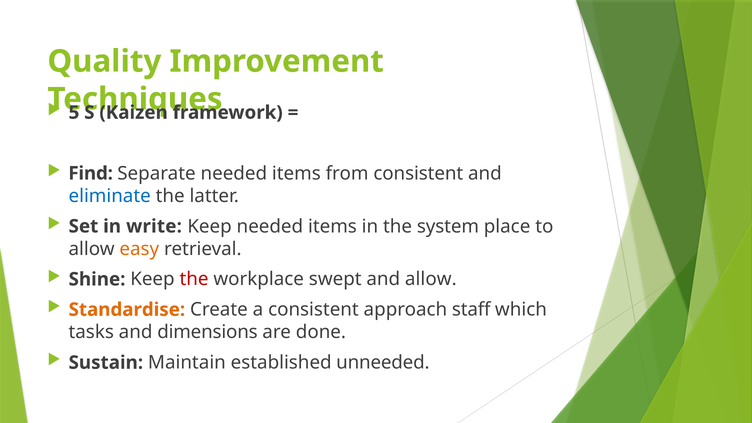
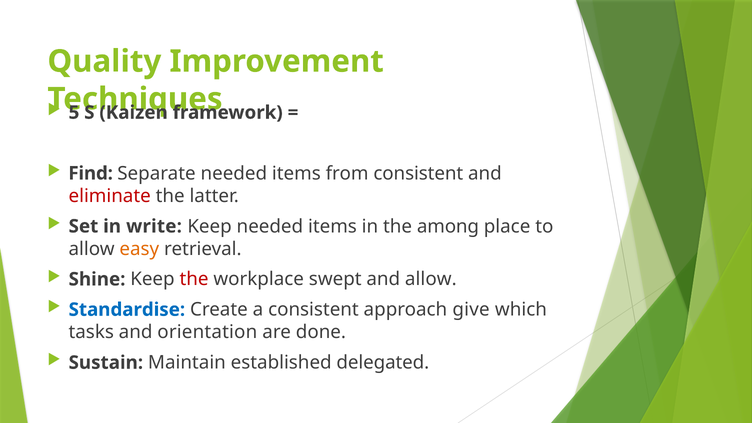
eliminate colour: blue -> red (110, 196)
system: system -> among (448, 226)
Standardise colour: orange -> blue (127, 310)
staff: staff -> give (471, 310)
dimensions: dimensions -> orientation (207, 332)
unneeded: unneeded -> delegated (383, 363)
